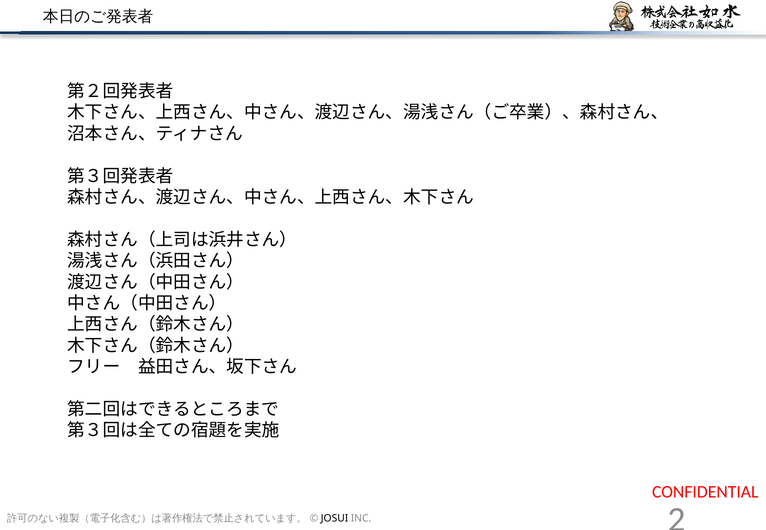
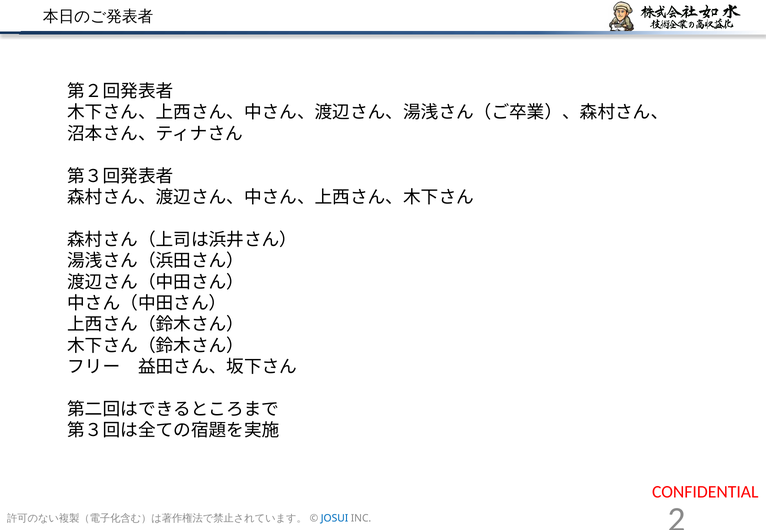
JOSUI colour: black -> blue (335, 519)
